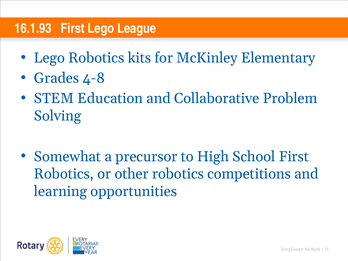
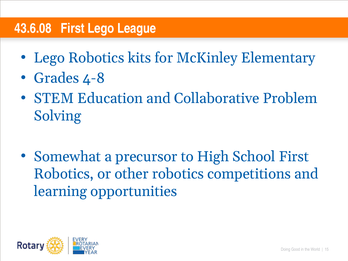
16.1.93: 16.1.93 -> 43.6.08 (33, 28)
